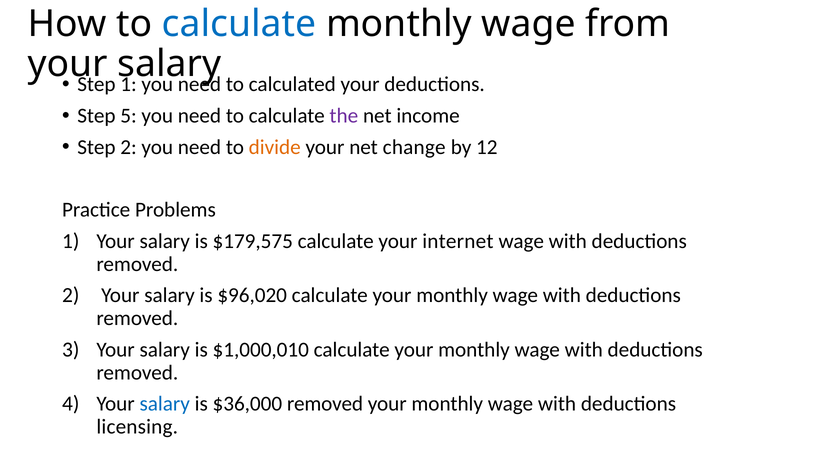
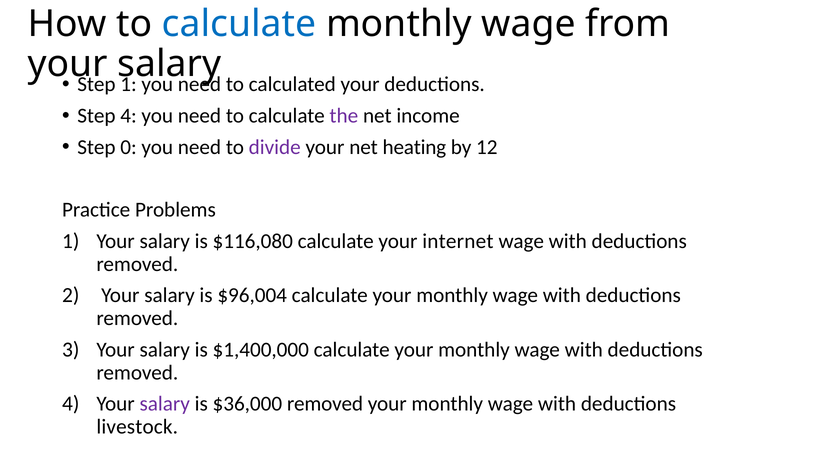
Step 5: 5 -> 4 (128, 116)
Step 2: 2 -> 0 (128, 147)
divide colour: orange -> purple (275, 147)
change: change -> heating (414, 147)
$179,575: $179,575 -> $116,080 (253, 241)
$96,020: $96,020 -> $96,004 (252, 295)
$1,000,010: $1,000,010 -> $1,400,000 (261, 350)
salary colour: blue -> purple (165, 404)
licensing: licensing -> livestock (137, 427)
